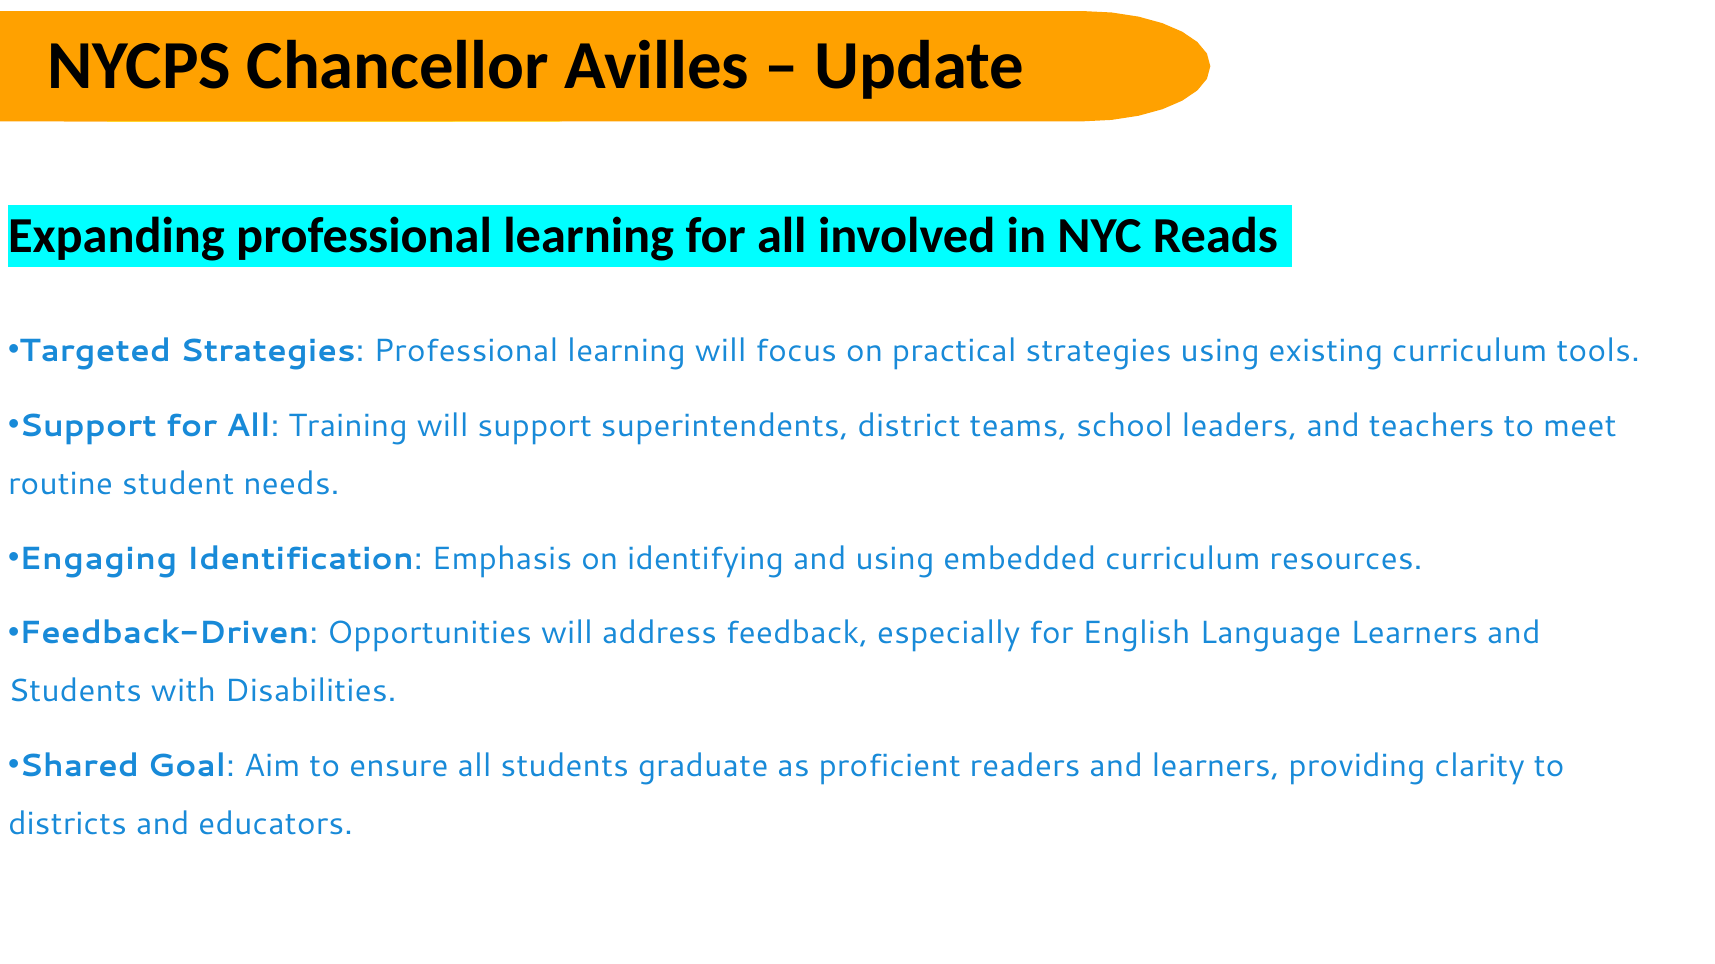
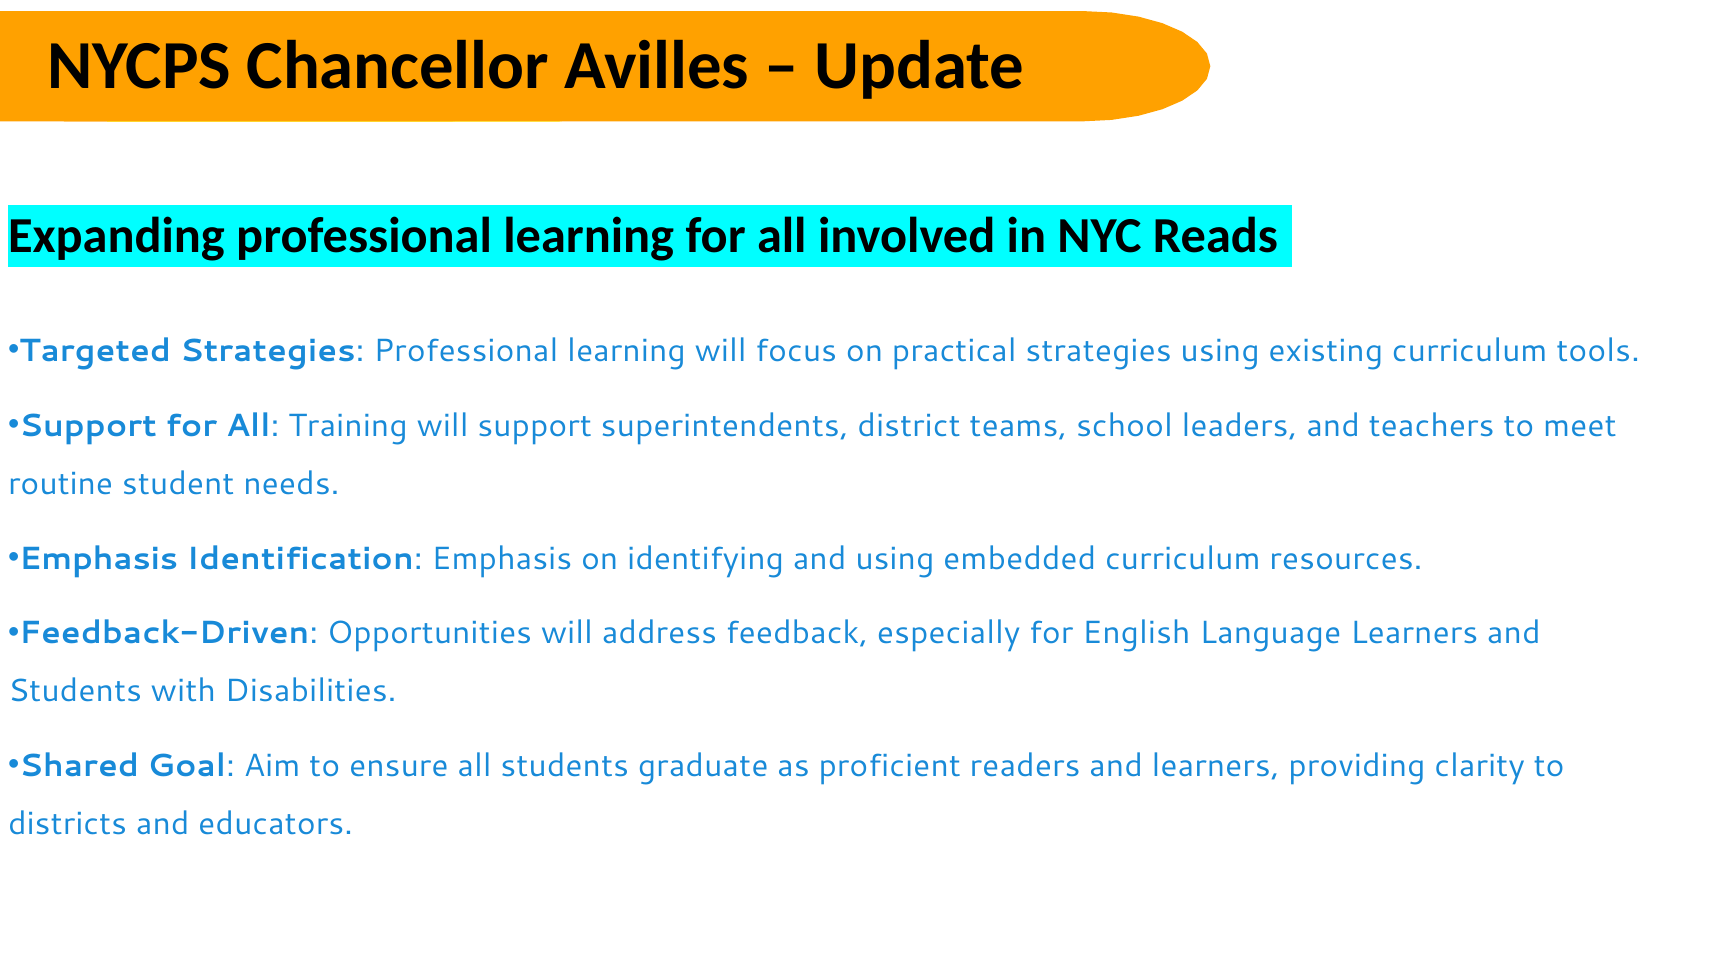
Engaging: Engaging -> Emphasis (99, 559)
